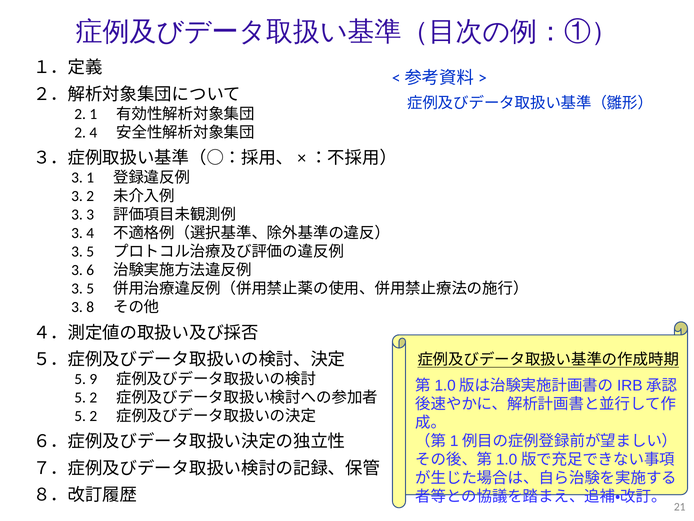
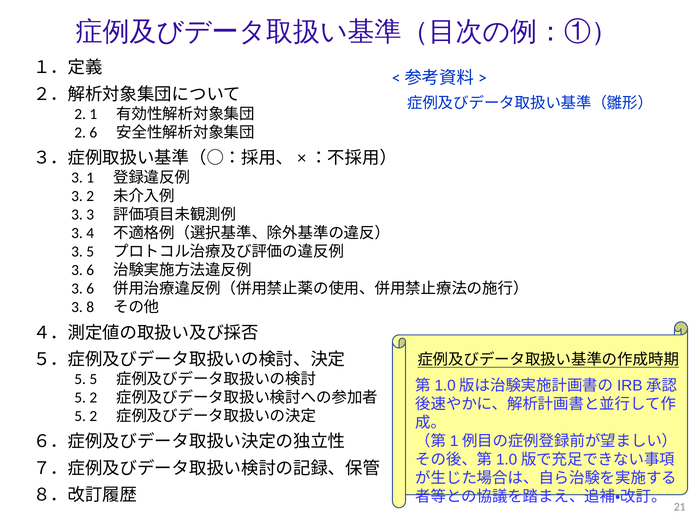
2 4: 4 -> 6 (93, 132)
5: 5 -> 6 (90, 288)
5 9: 9 -> 5 (93, 379)
